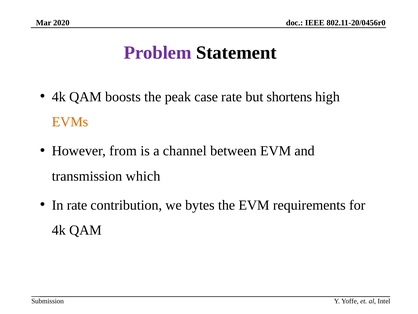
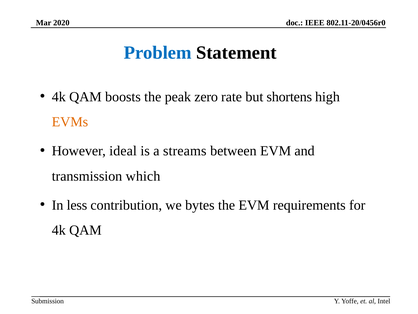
Problem colour: purple -> blue (158, 53)
case: case -> zero (206, 97)
from: from -> ideal (123, 151)
channel: channel -> streams (185, 151)
In rate: rate -> less (77, 205)
